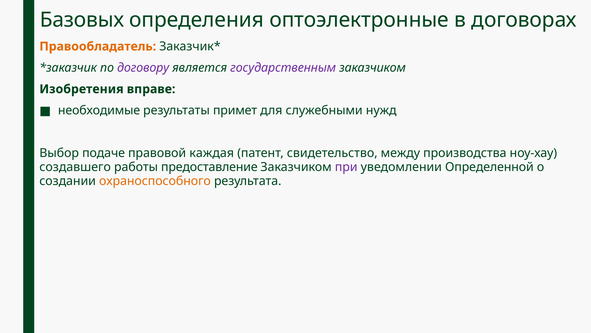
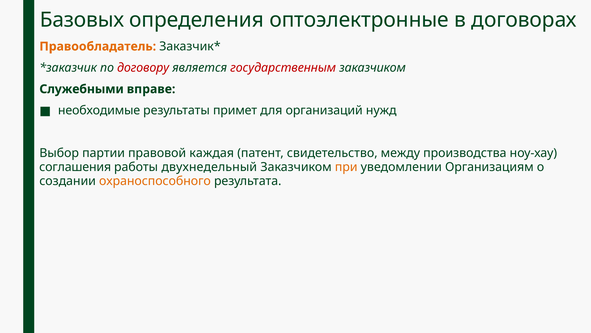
договору colour: purple -> red (143, 68)
государственным colour: purple -> red (283, 68)
Изобретения: Изобретения -> Служебными (82, 89)
служебными: служебными -> организаций (324, 110)
подаче: подаче -> партии (104, 153)
создавшего: создавшего -> соглашения (75, 167)
предоставление: предоставление -> двухнедельный (209, 167)
при colour: purple -> orange (346, 167)
Определенной: Определенной -> Организациям (489, 167)
